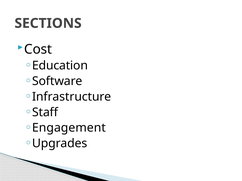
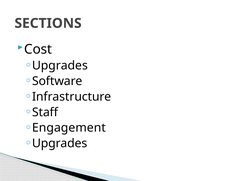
Education: Education -> Upgrades (60, 66)
